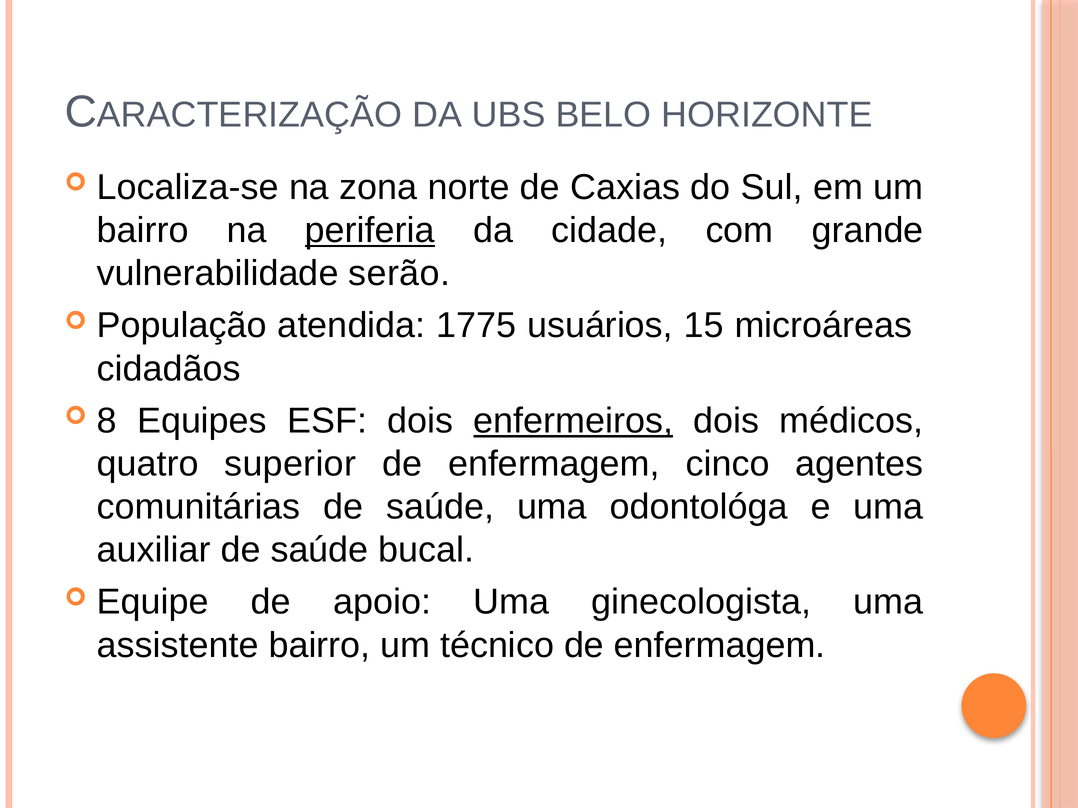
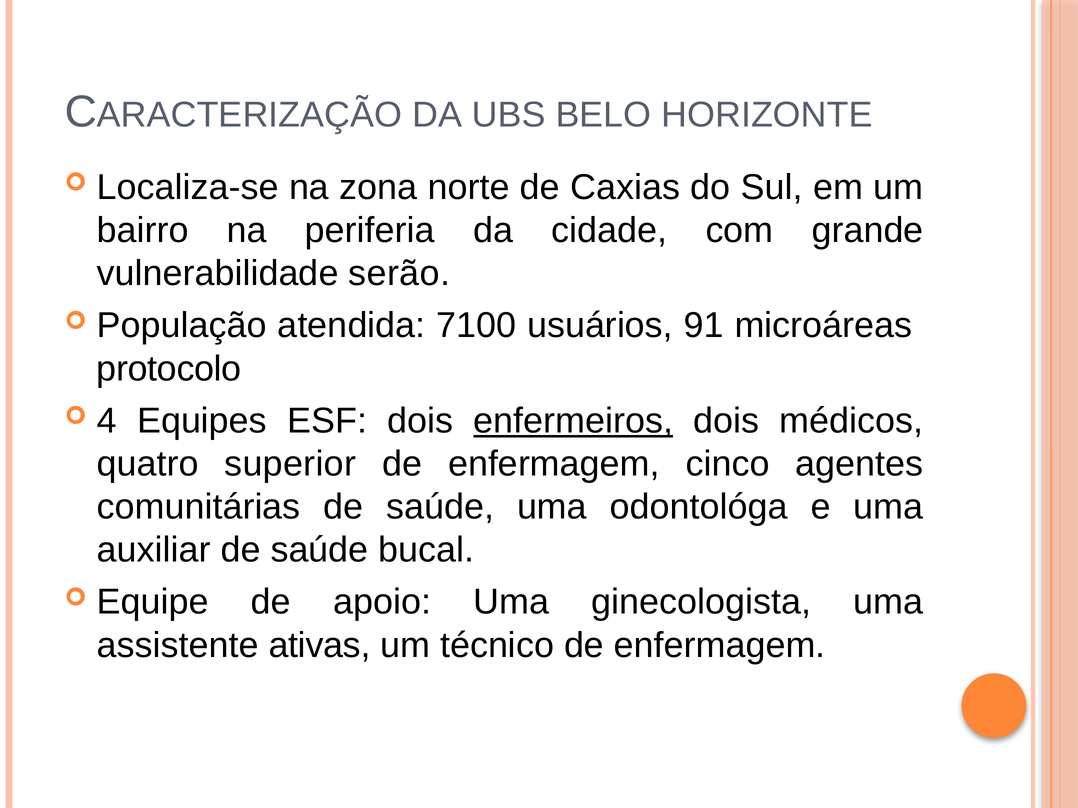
periferia underline: present -> none (370, 231)
1775: 1775 -> 7100 (476, 326)
15: 15 -> 91 (704, 326)
cidadãos: cidadãos -> protocolo (169, 369)
8: 8 -> 4 (107, 421)
assistente bairro: bairro -> ativas (320, 646)
